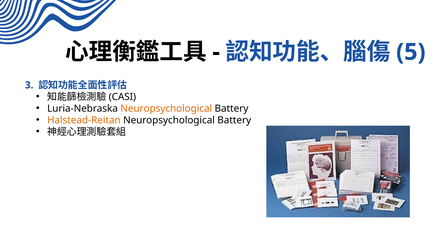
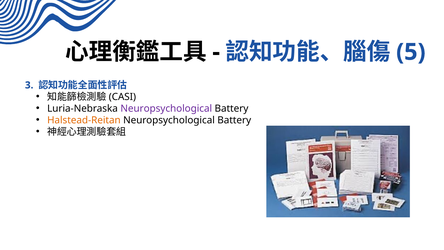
Neuropsychological colour: orange -> purple (166, 108)
